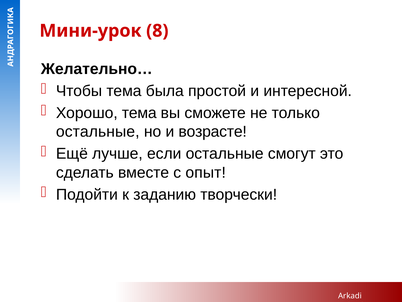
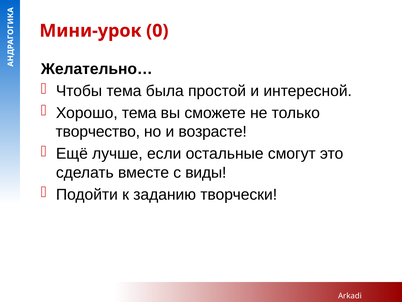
8: 8 -> 0 (157, 31)
остальные: остальные -> творчество (98, 132)
опыт: опыт -> виды (206, 172)
